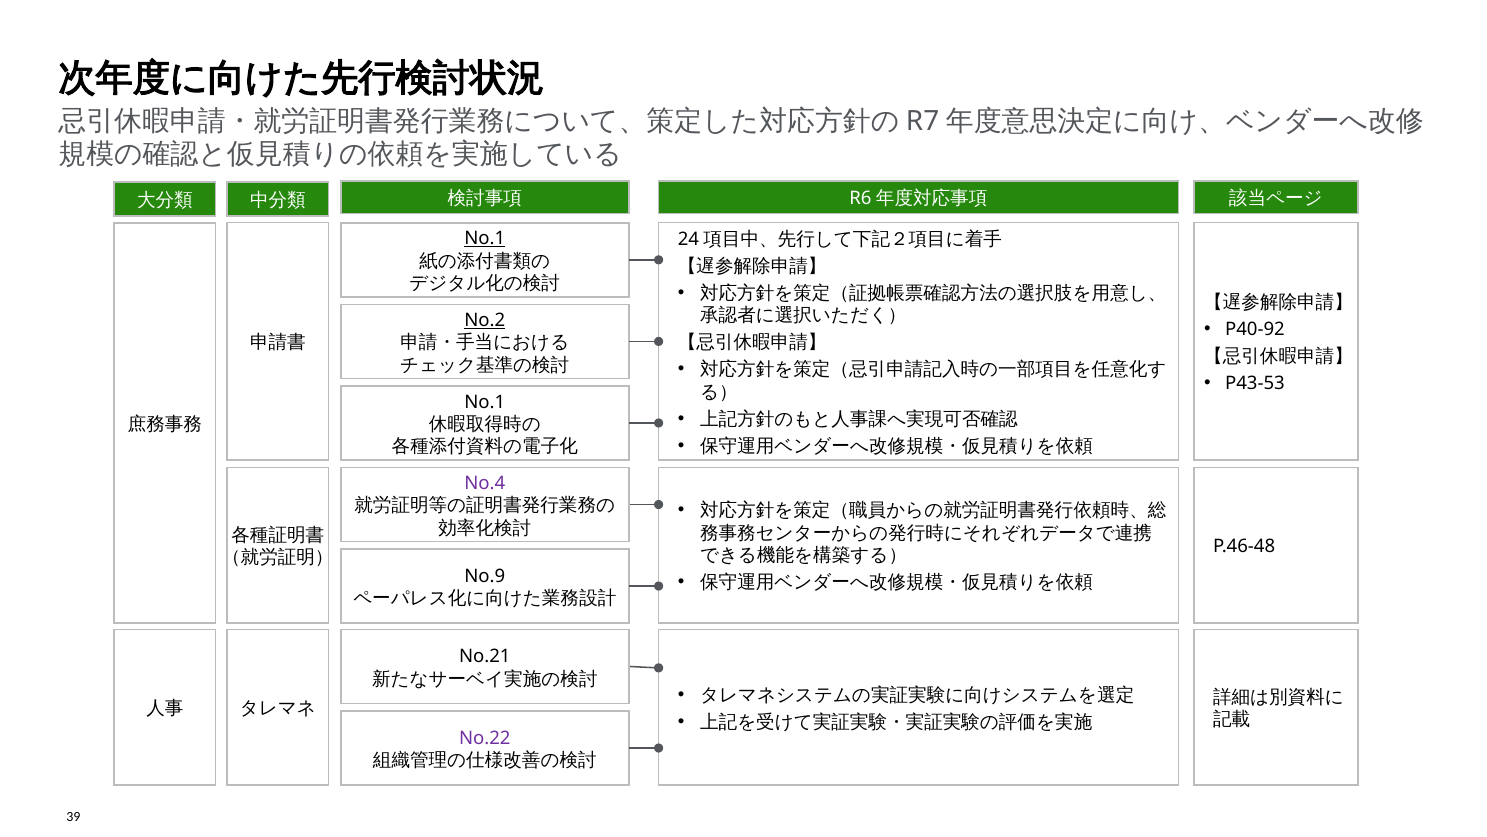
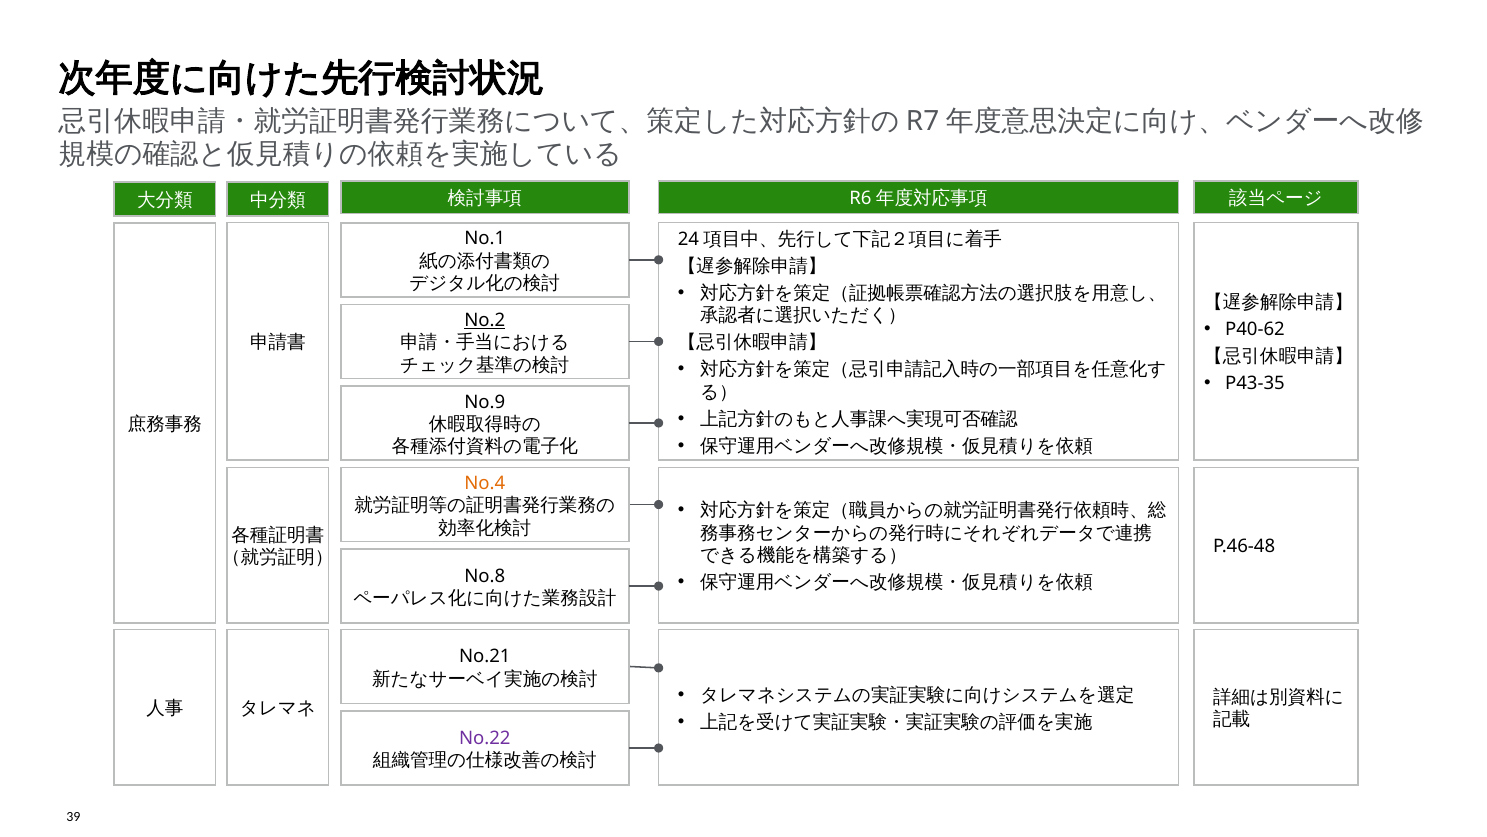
No.1 underline: present -> none (485, 239)
P40-92: P40-92 -> P40-62 (1255, 329)
P43-53: P43-53 -> P43-35 (1255, 383)
No.1: No.1 -> No.9 (485, 402)
No.4 colour: purple -> orange (485, 483)
No.9: No.9 -> No.8 (485, 576)
